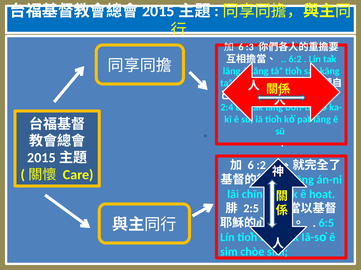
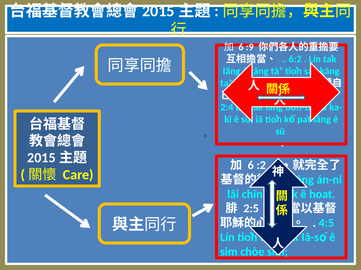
:3: :3 -> :9 (250, 47)
6:5: 6:5 -> 4:5 (326, 223)
